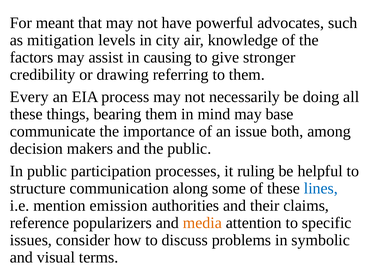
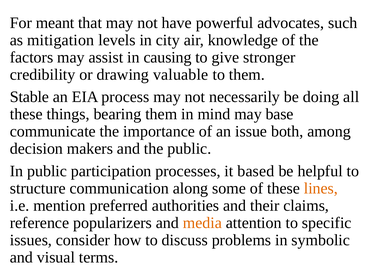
referring: referring -> valuable (181, 75)
Every: Every -> Stable (29, 97)
ruling: ruling -> based (256, 171)
lines colour: blue -> orange (321, 188)
emission: emission -> preferred (119, 206)
